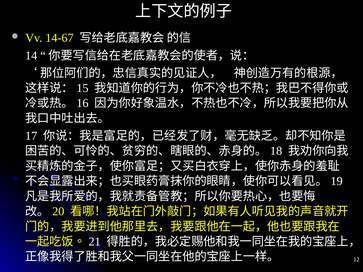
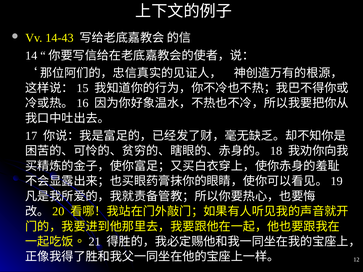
14-67: 14-67 -> 14-43 (59, 38)
